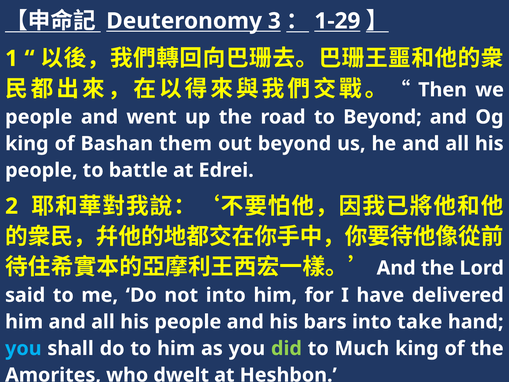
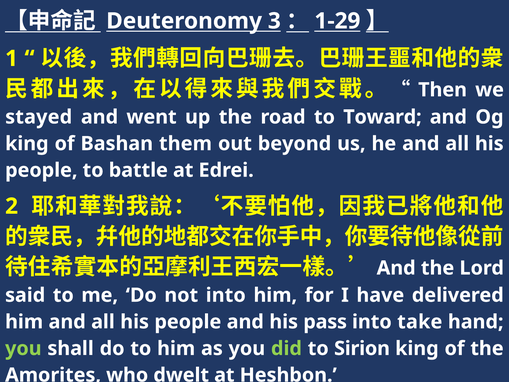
people: people -> stayed (39, 117)
to Beyond: Beyond -> Toward (382, 117)
bars: bars -> pass (325, 322)
you colour: light blue -> light green (23, 348)
Much: Much -> Sirion (362, 348)
